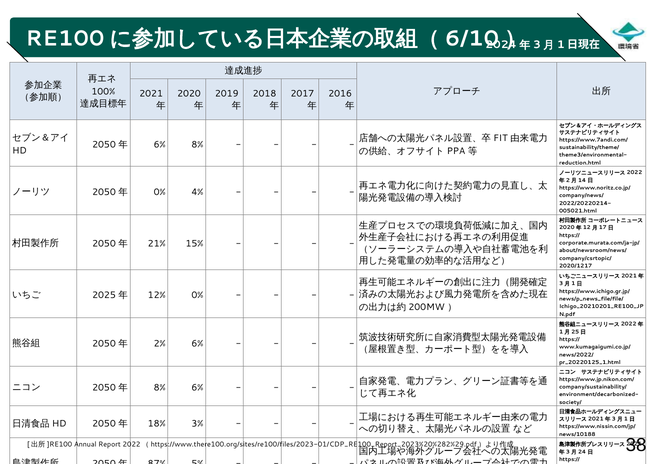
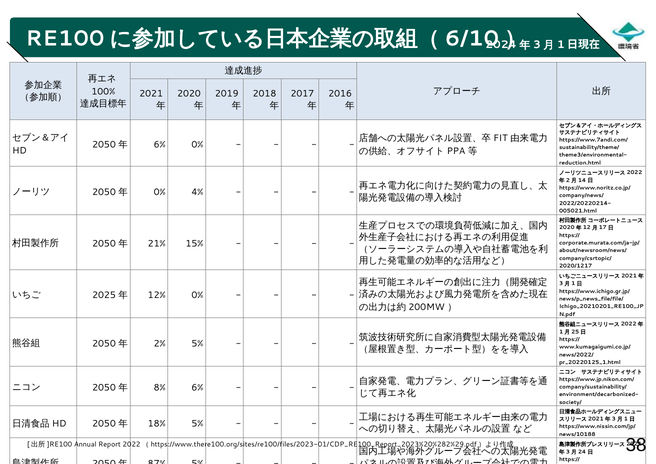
6% 8%: 8% -> 0% (197, 145)
2% 6%: 6% -> 5% (197, 343)
18% 3%: 3% -> 5% (197, 423)
